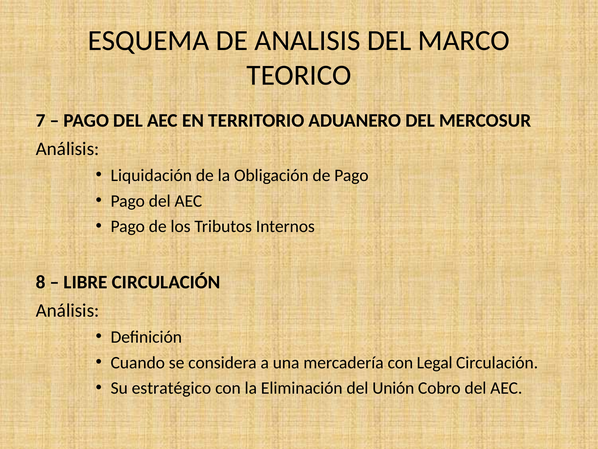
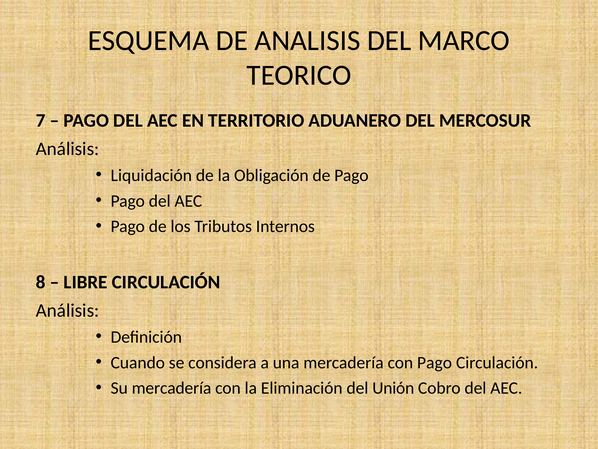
con Legal: Legal -> Pago (435, 362)
Su estratégico: estratégico -> mercadería (172, 388)
